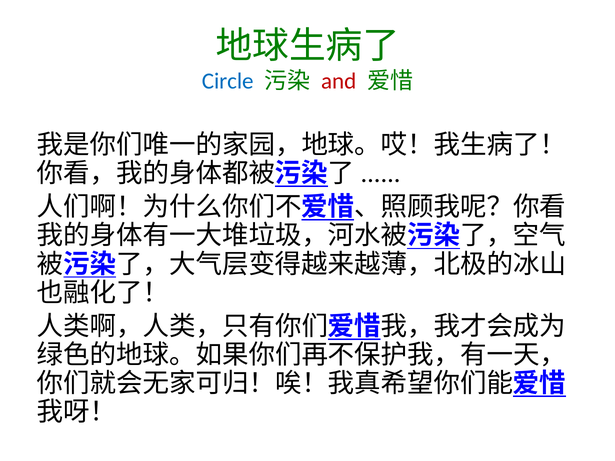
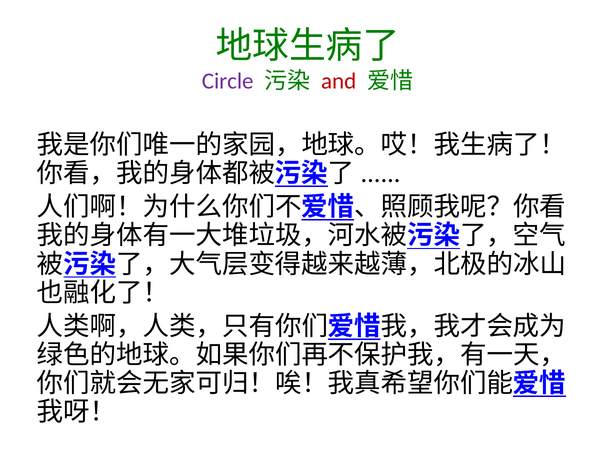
Circle colour: blue -> purple (228, 81)
